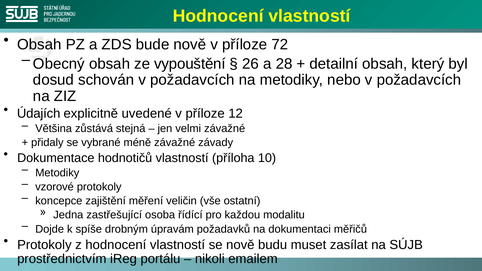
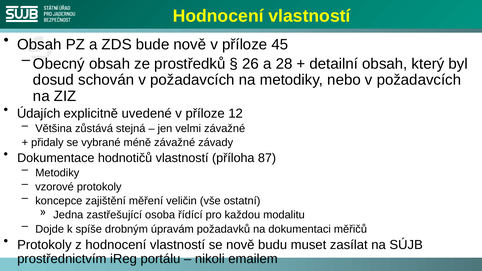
72: 72 -> 45 (280, 45)
vypouštění: vypouštění -> prostředků (190, 64)
10: 10 -> 87 (267, 158)
